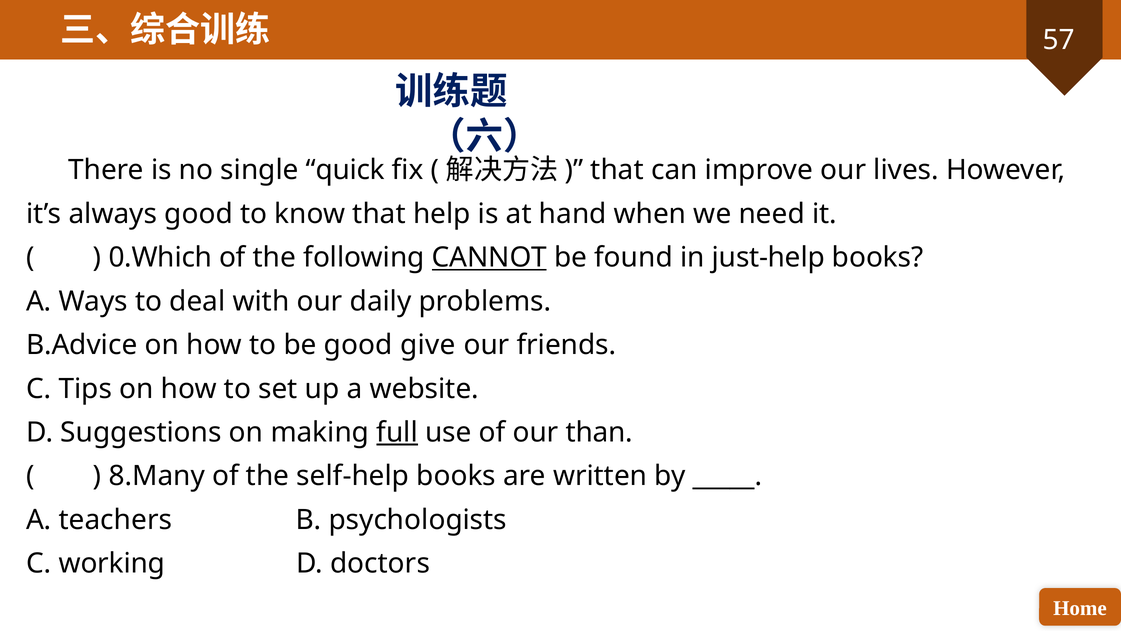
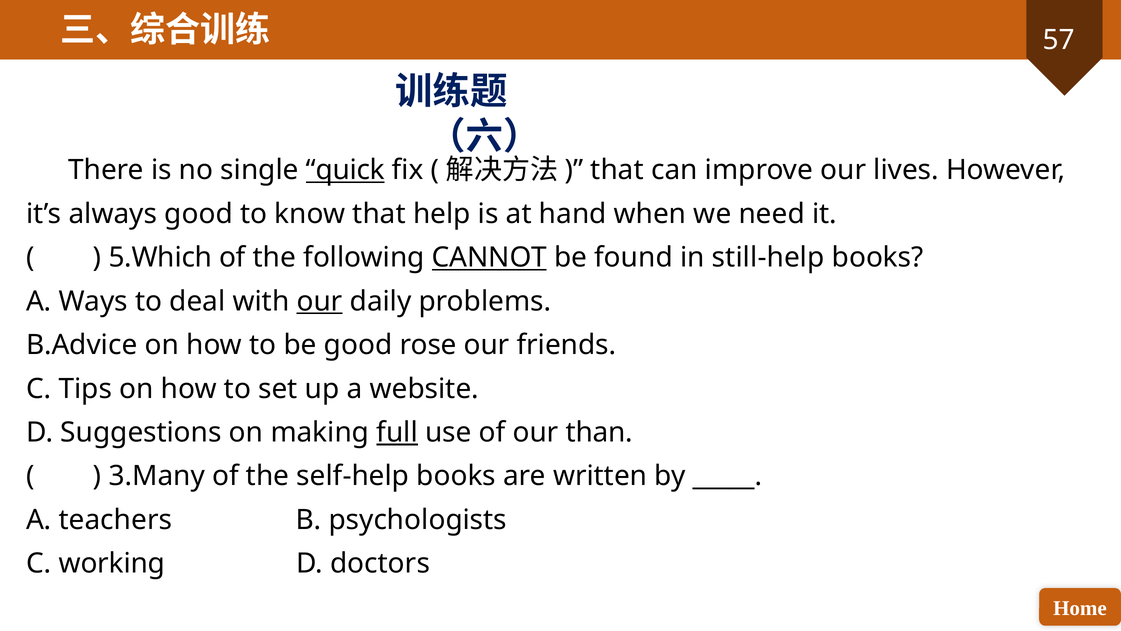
quick underline: none -> present (345, 170)
0.Which: 0.Which -> 5.Which (160, 257)
just-help: just-help -> still-help (768, 257)
our underline: none -> present (320, 301)
give: give -> rose (428, 345)
8.Many: 8.Many -> 3.Many (157, 476)
